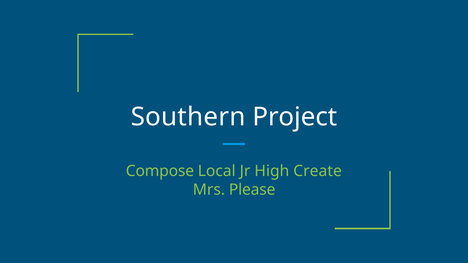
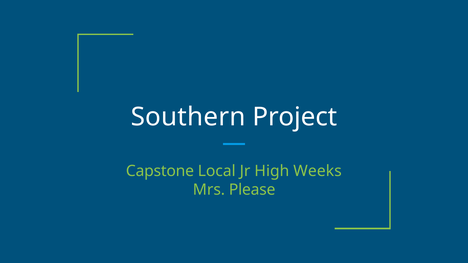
Compose: Compose -> Capstone (160, 171)
Create: Create -> Weeks (318, 171)
